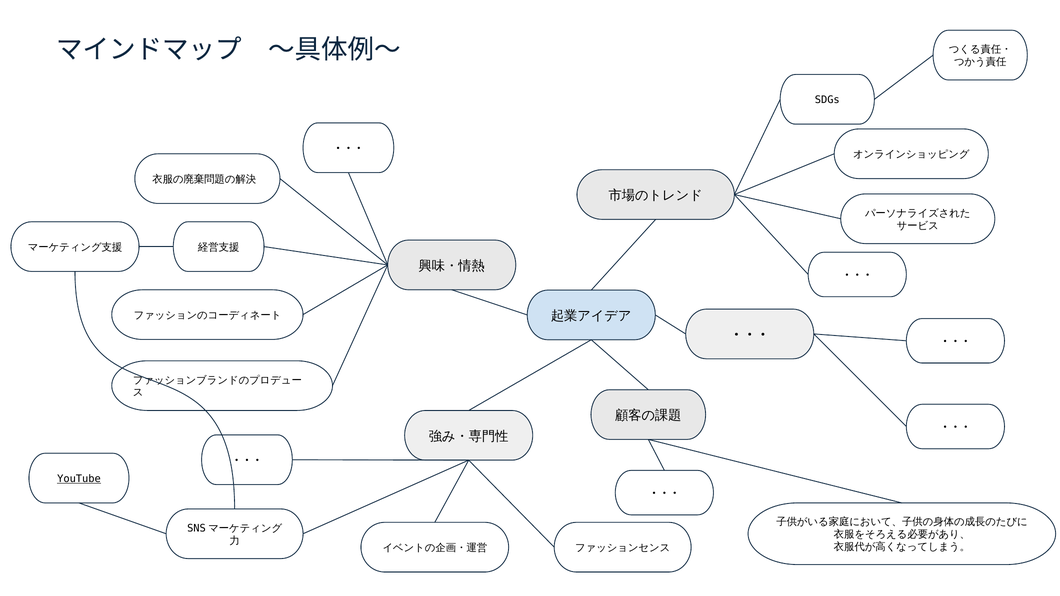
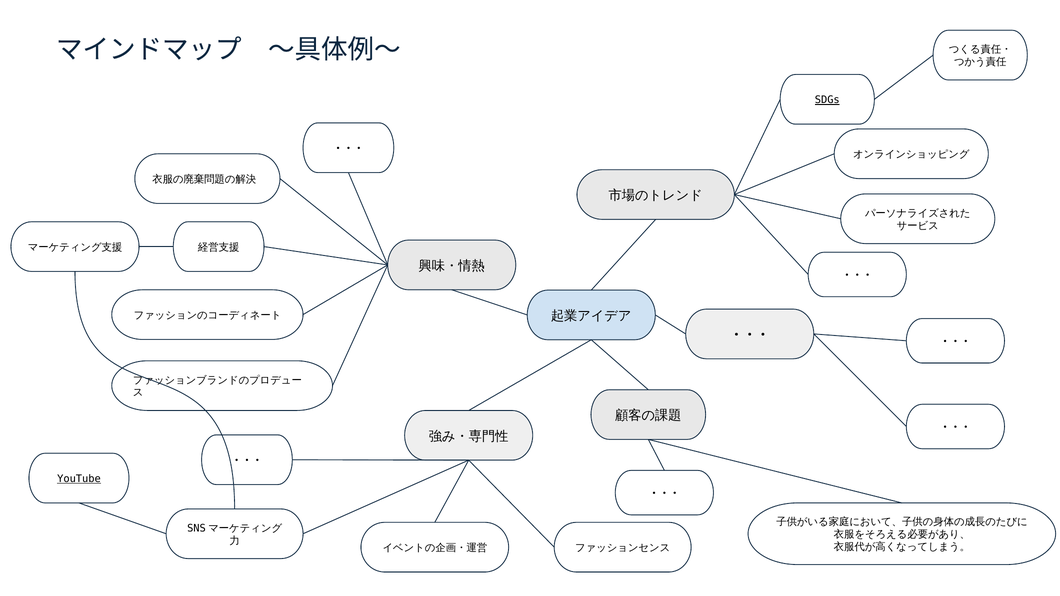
SDGs underline: none -> present (827, 100)
